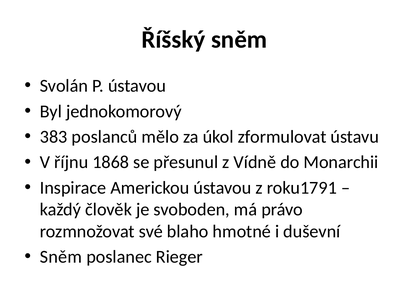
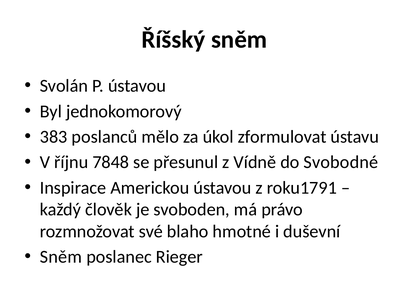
1868: 1868 -> 7848 (111, 162)
Monarchii: Monarchii -> Svobodné (341, 162)
